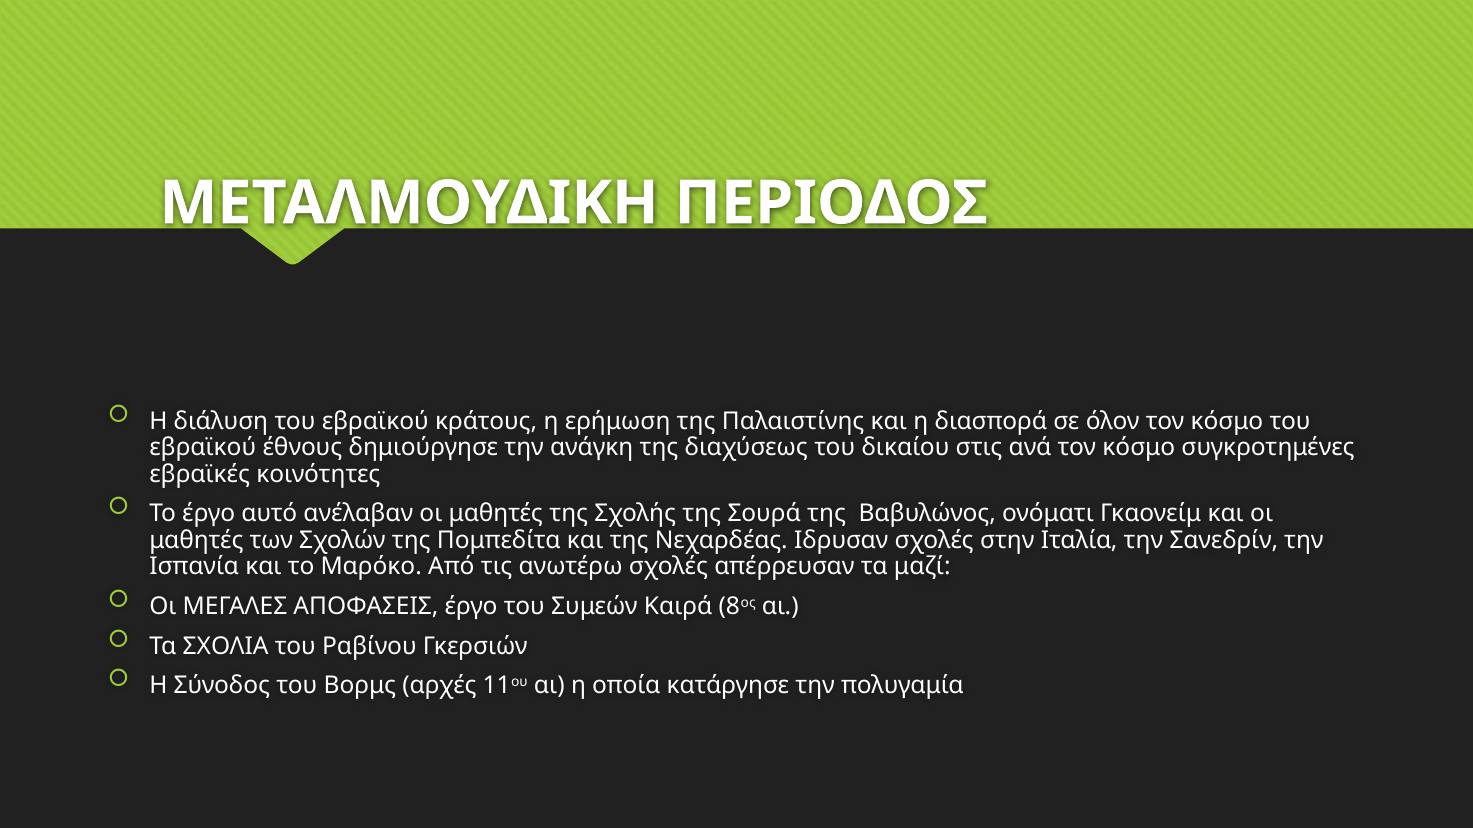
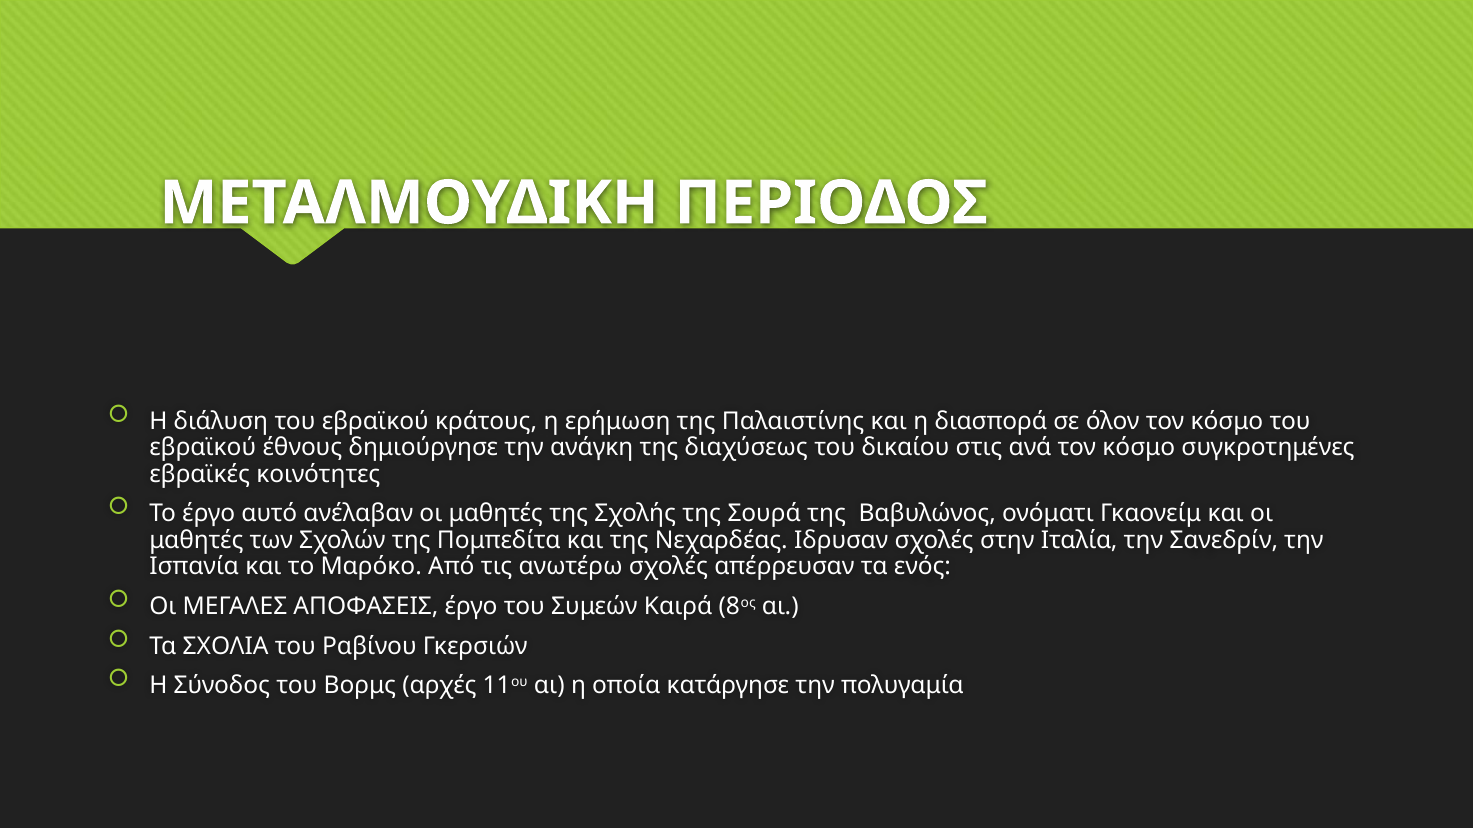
μαζί: μαζί -> ενός (922, 567)
